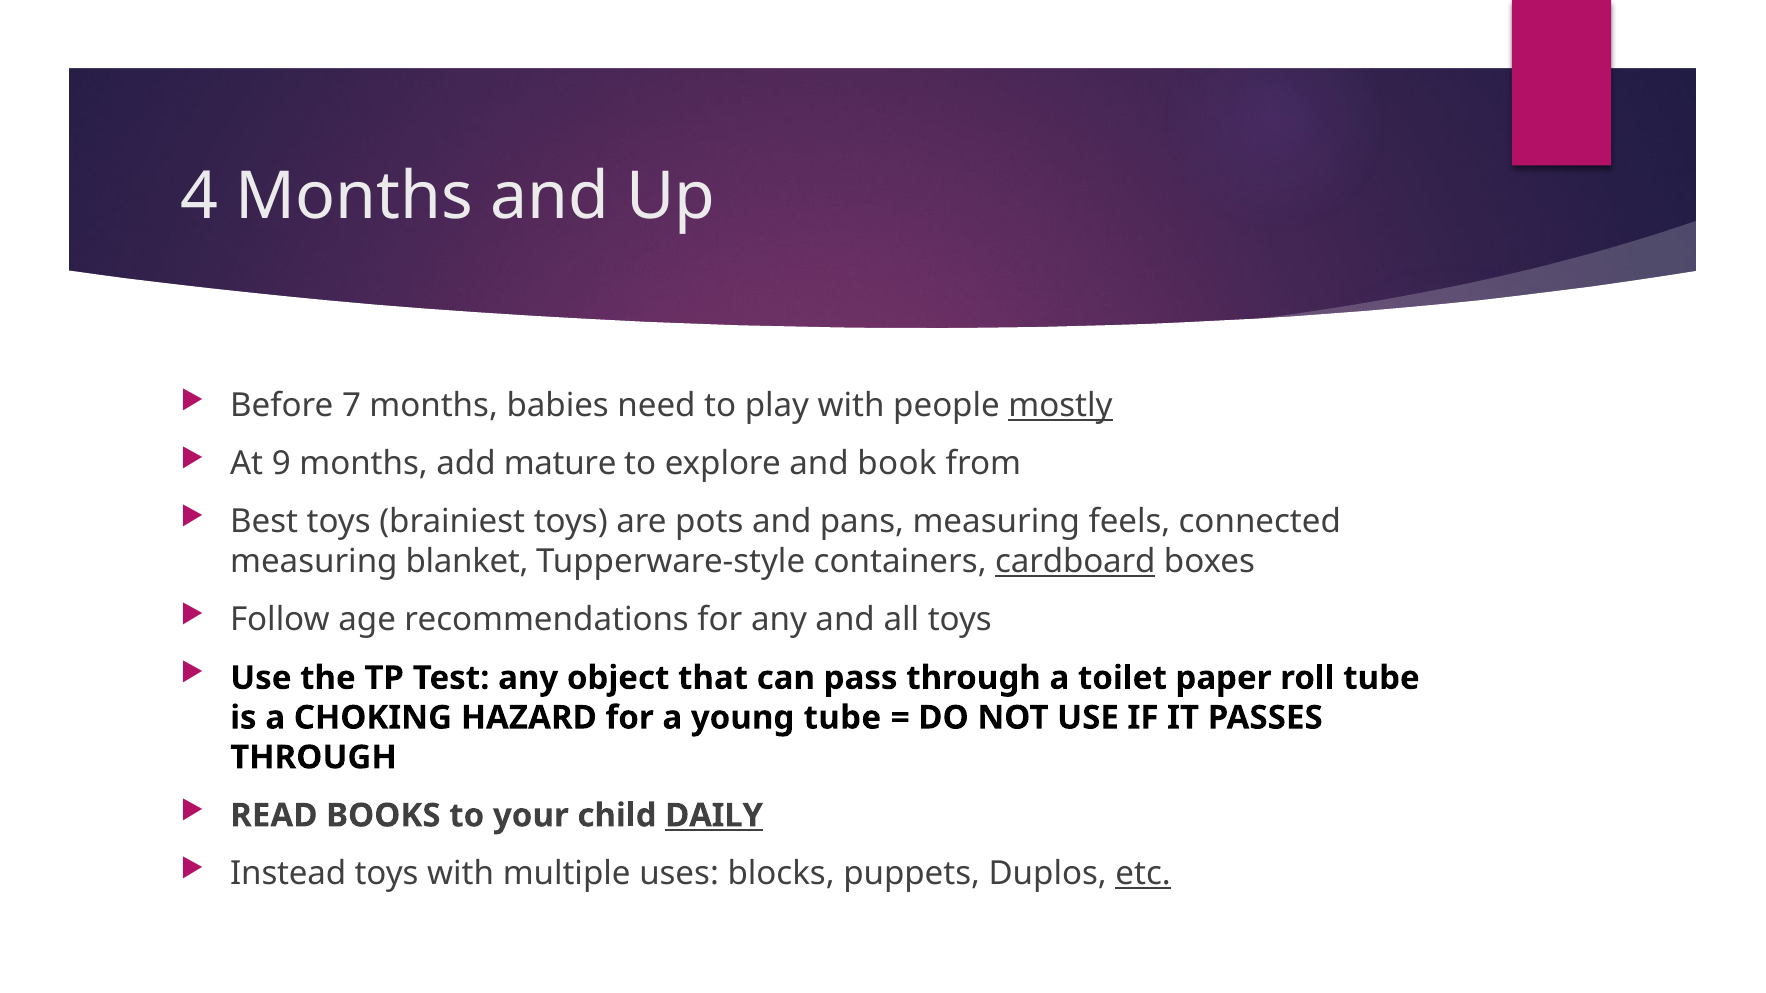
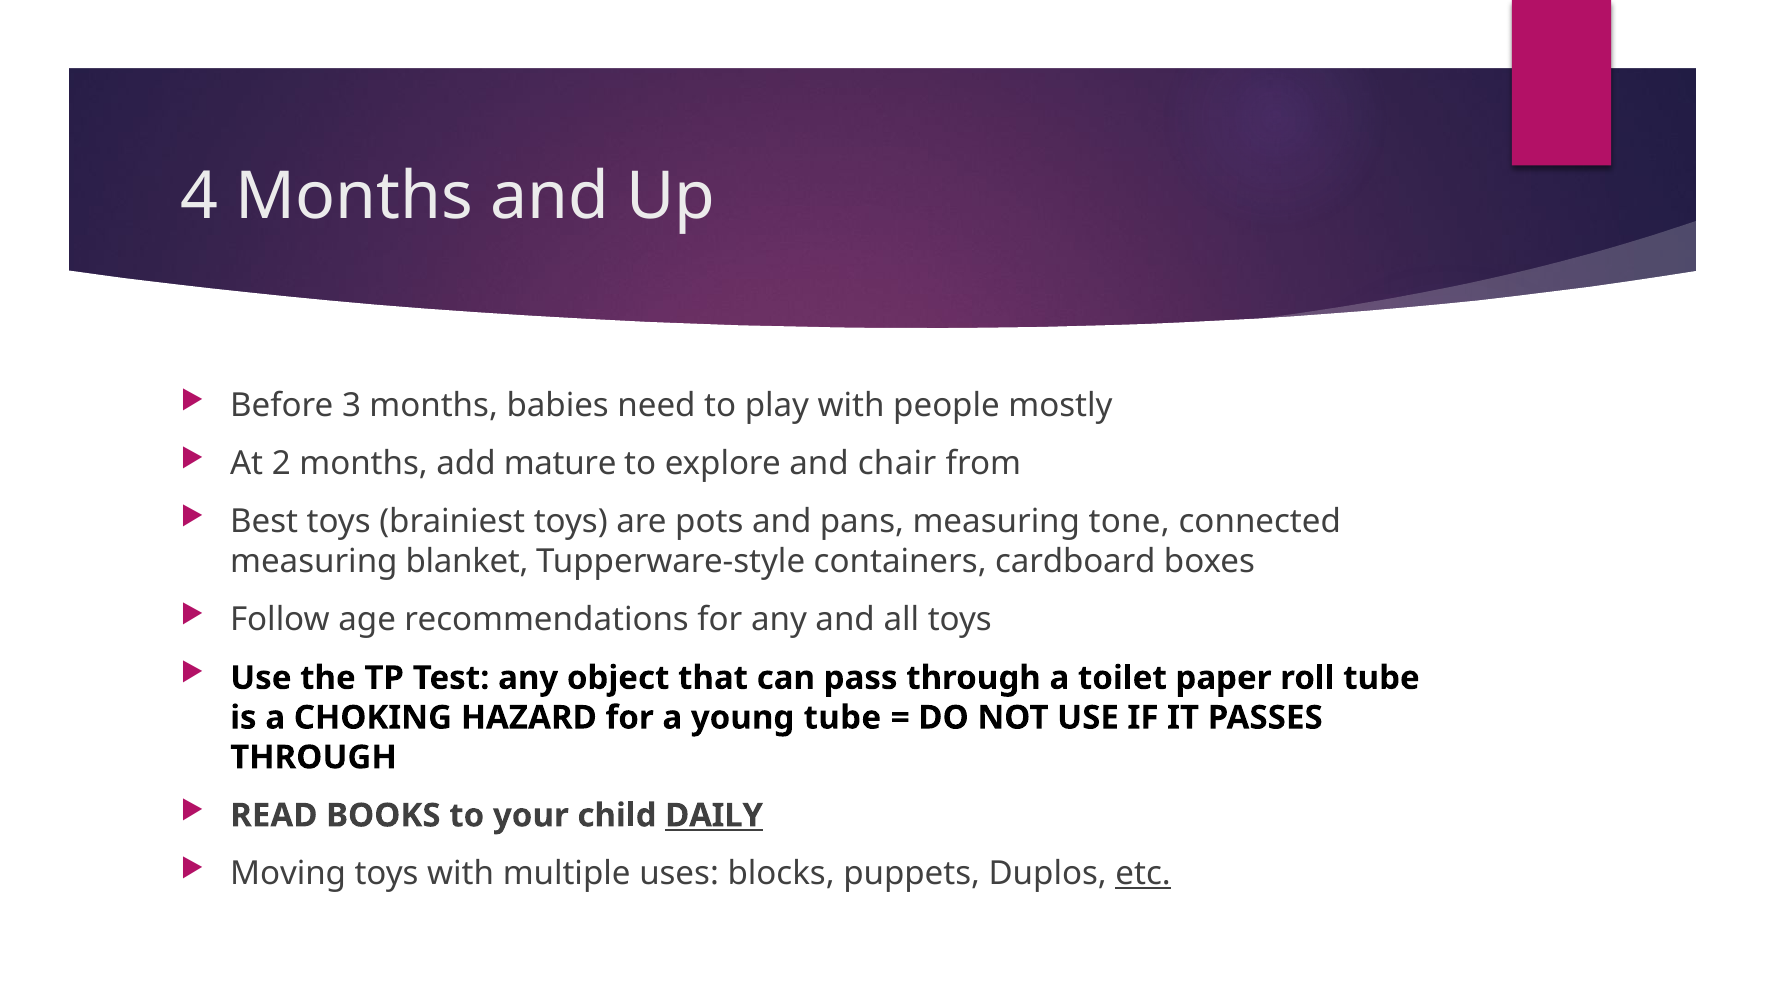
7: 7 -> 3 (351, 406)
mostly underline: present -> none (1061, 406)
9: 9 -> 2 (281, 464)
book: book -> chair (897, 464)
feels: feels -> tone (1129, 522)
cardboard underline: present -> none (1075, 562)
Instead: Instead -> Moving (288, 874)
